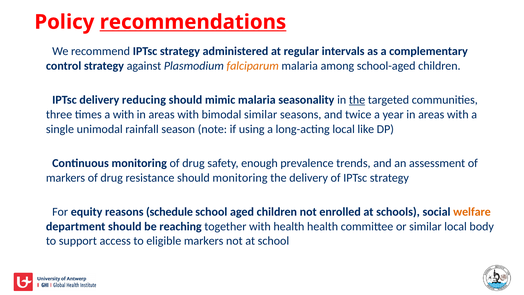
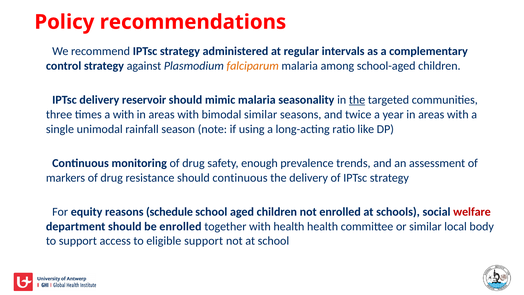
recommendations underline: present -> none (193, 22)
reducing: reducing -> reservoir (144, 100)
long-acting local: local -> ratio (344, 129)
should monitoring: monitoring -> continuous (240, 178)
welfare colour: orange -> red (472, 212)
be reaching: reaching -> enrolled (180, 226)
eligible markers: markers -> support (204, 241)
